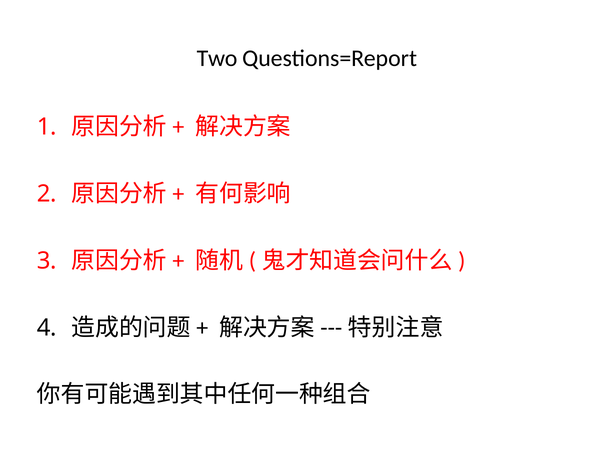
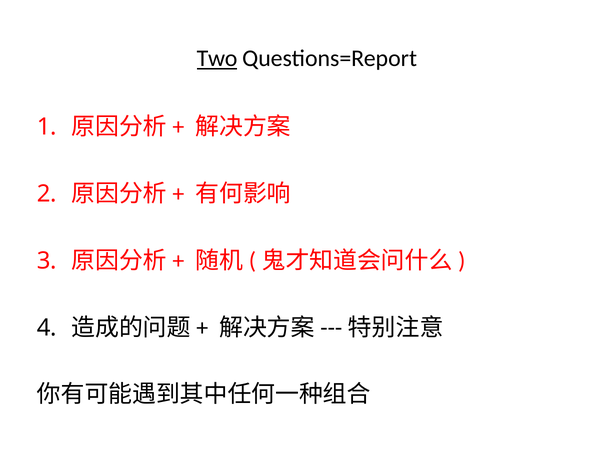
Two underline: none -> present (217, 58)
